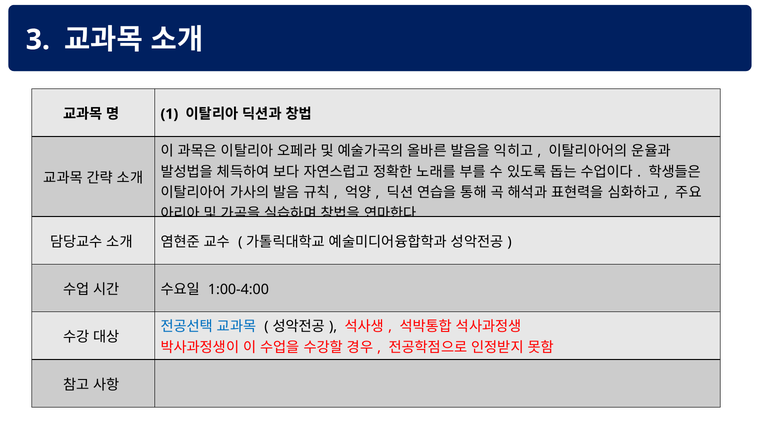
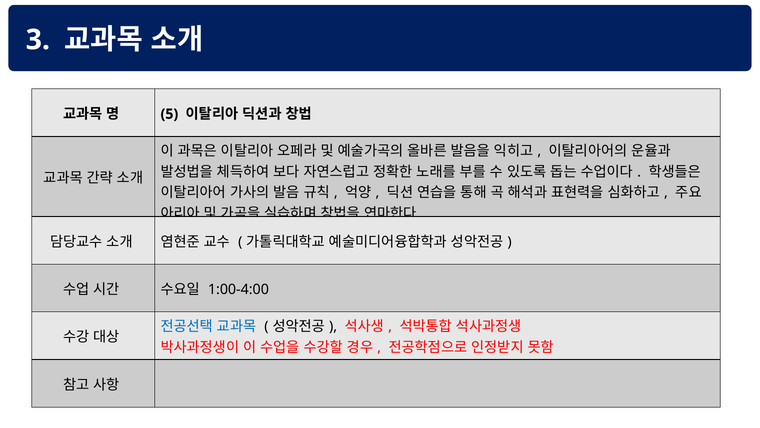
1: 1 -> 5 (169, 114)
